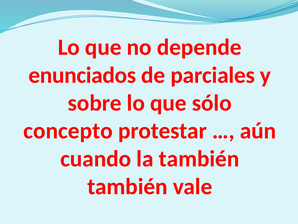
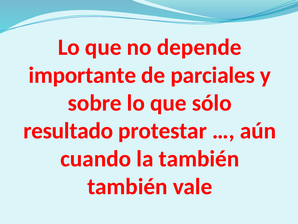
enunciados: enunciados -> importante (82, 75)
concepto: concepto -> resultado (68, 131)
